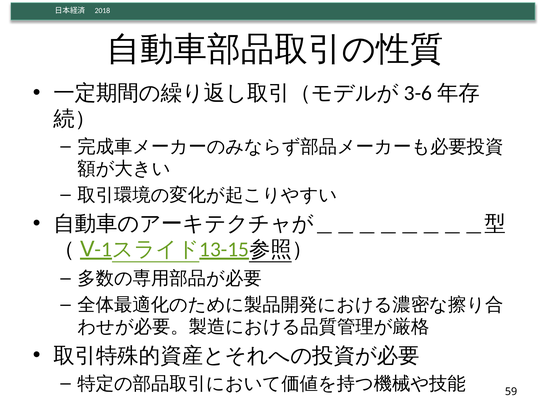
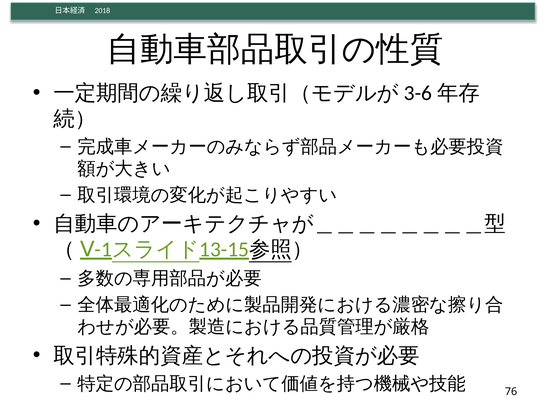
59: 59 -> 76 (511, 392)
